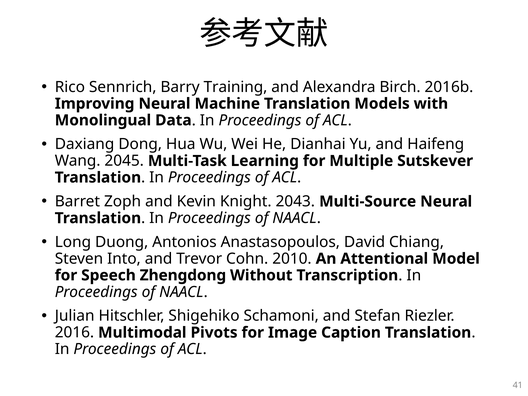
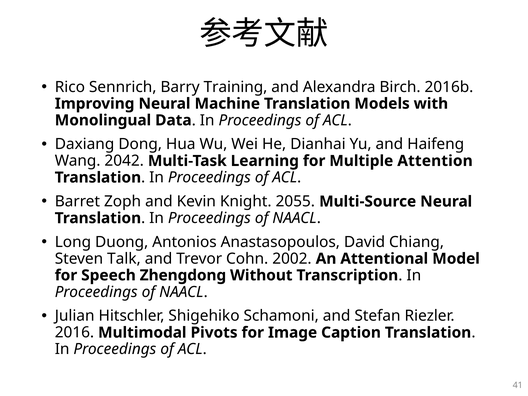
2045: 2045 -> 2042 (124, 161)
Sutskever: Sutskever -> Attention (435, 161)
2043: 2043 -> 2055 (295, 201)
Into: Into -> Talk (124, 259)
2010: 2010 -> 2002 (292, 259)
